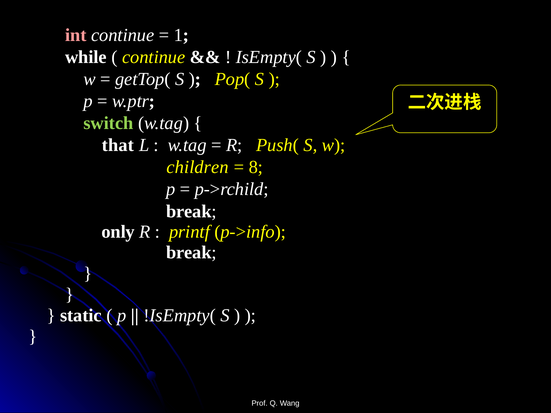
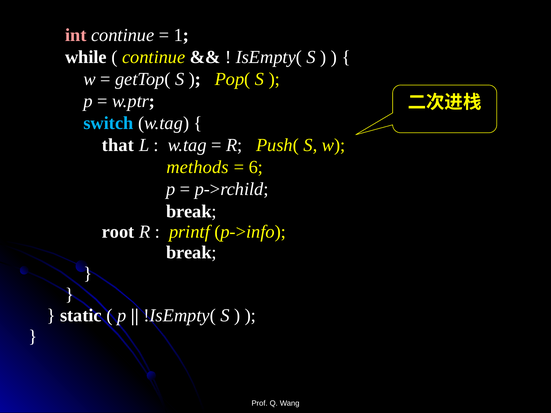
switch colour: light green -> light blue (108, 123)
children: children -> methods (198, 167)
8: 8 -> 6 (256, 167)
only: only -> root (118, 232)
